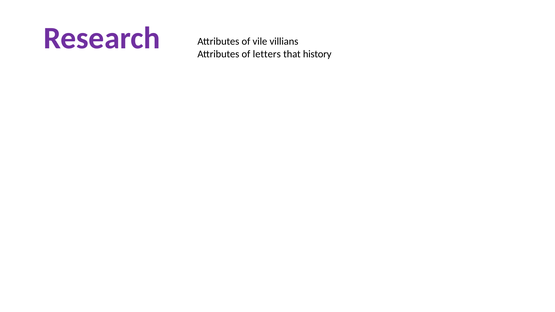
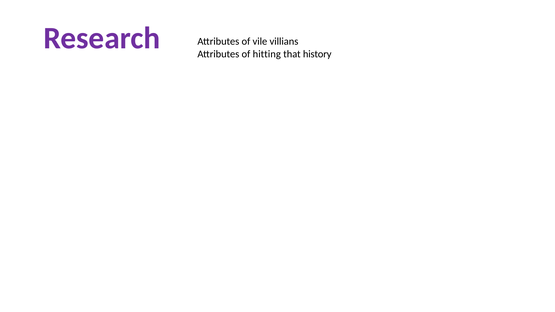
letters: letters -> hitting (267, 54)
